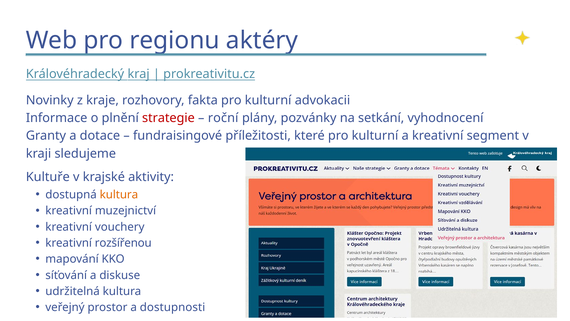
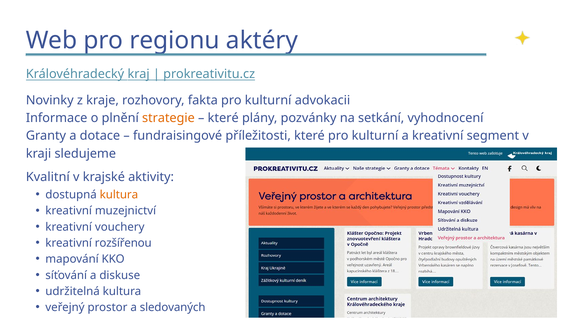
strategie colour: red -> orange (168, 118)
roční: roční -> které (223, 118)
Kultuře: Kultuře -> Kvalitní (48, 177)
dostupnosti: dostupnosti -> sledovaných (173, 307)
